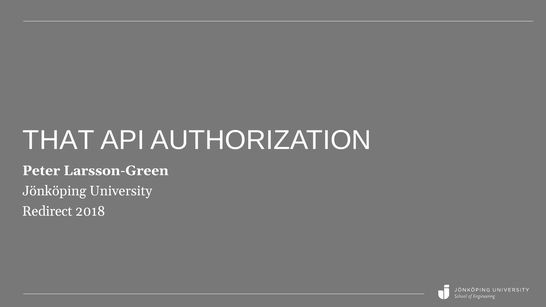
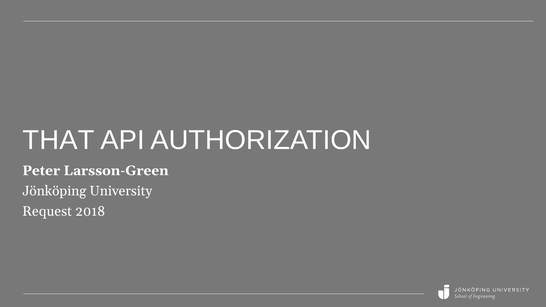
Redirect: Redirect -> Request (47, 212)
